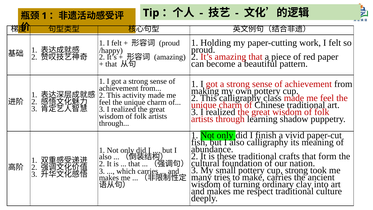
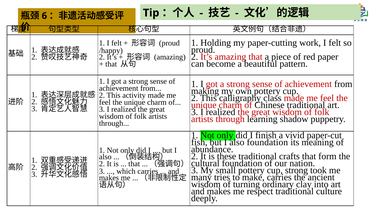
1: 1 -> 6 (44, 16)
also calligraphy: calligraphy -> foundation (267, 142)
